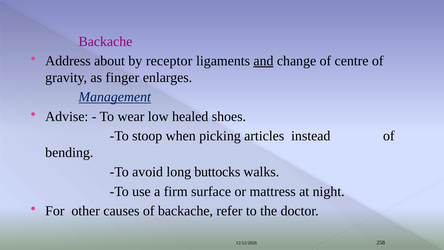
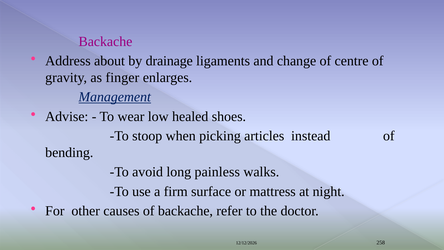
receptor: receptor -> drainage (169, 61)
and underline: present -> none (263, 61)
buttocks: buttocks -> painless (217, 172)
